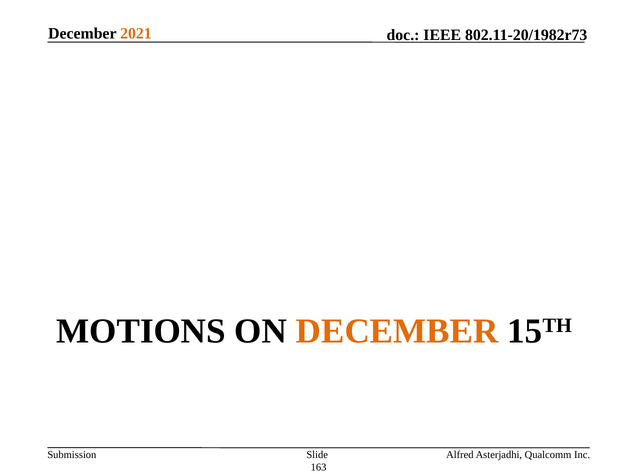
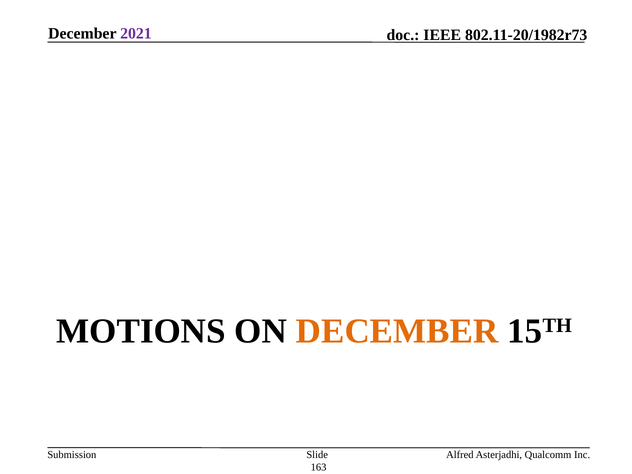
2021 colour: orange -> purple (136, 34)
